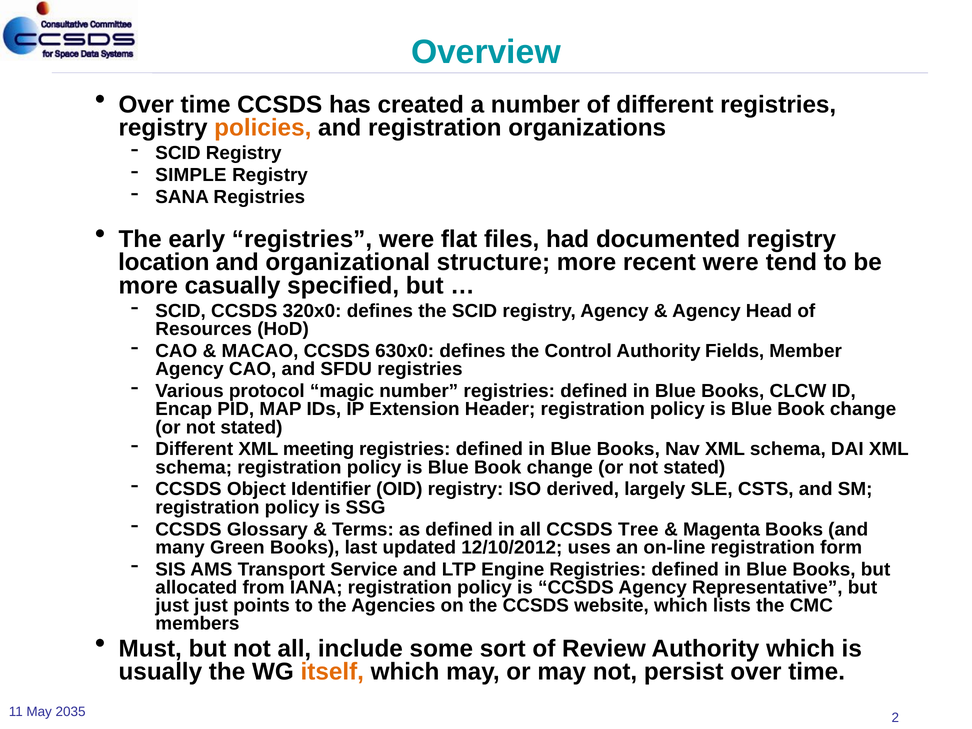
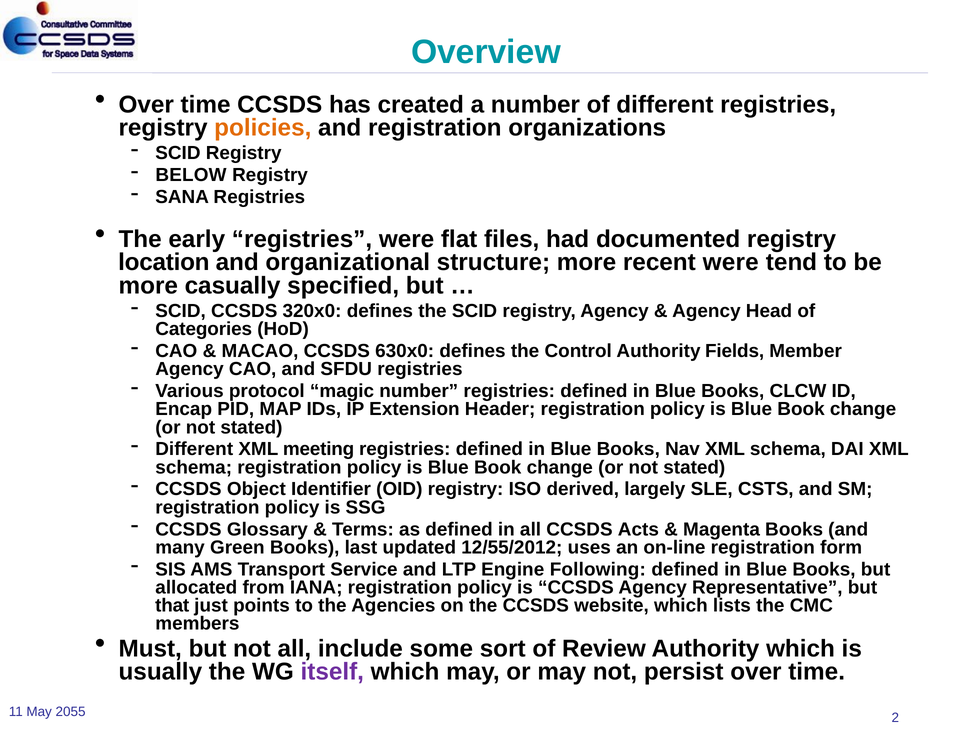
SIMPLE: SIMPLE -> BELOW (191, 175)
Resources: Resources -> Categories (204, 329)
Tree: Tree -> Acts (638, 529)
12/10/2012: 12/10/2012 -> 12/55/2012 (512, 547)
Engine Registries: Registries -> Following (598, 569)
just: just -> that (172, 606)
itself colour: orange -> purple (332, 672)
2035: 2035 -> 2055 (71, 712)
